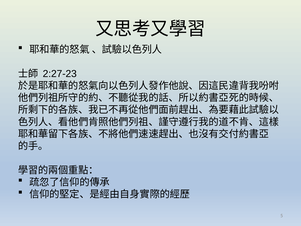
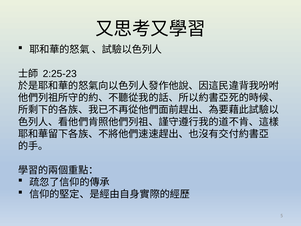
2:27-23: 2:27-23 -> 2:25-23 (60, 74)
